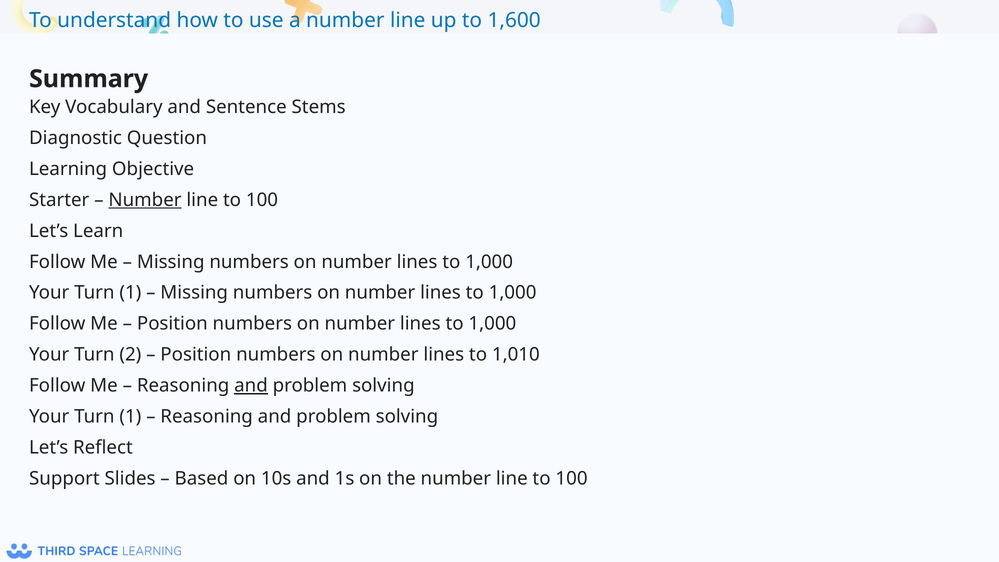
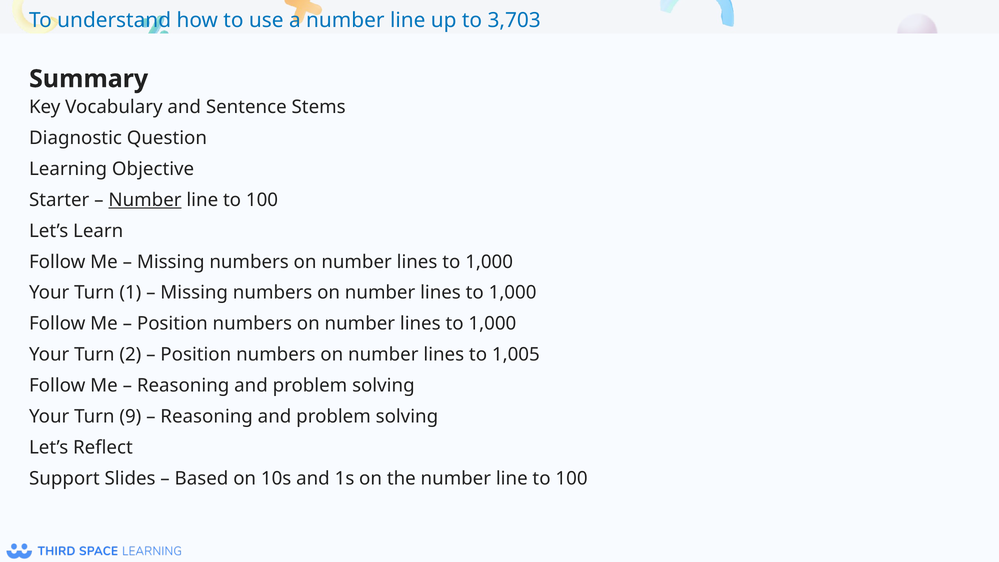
1,600: 1,600 -> 3,703 (514, 21)
1,010: 1,010 -> 1,005 (516, 355)
and underline: present -> none (251, 386)
1: 1 -> 9 (130, 417)
